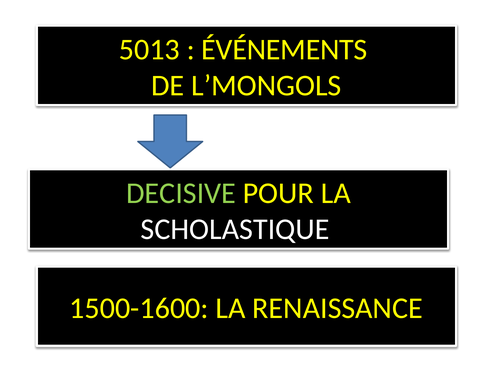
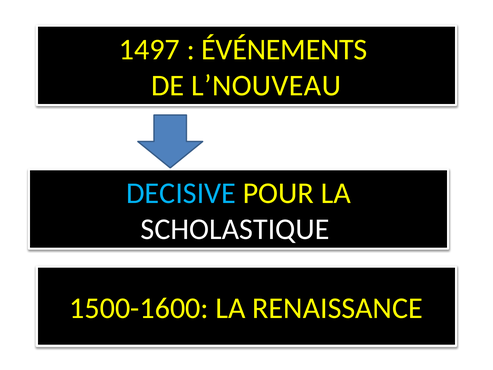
5013: 5013 -> 1497 (149, 49)
L’MONGOLS: L’MONGOLS -> L’NOUVEAU (266, 85)
DECISIVE colour: light green -> light blue (181, 193)
